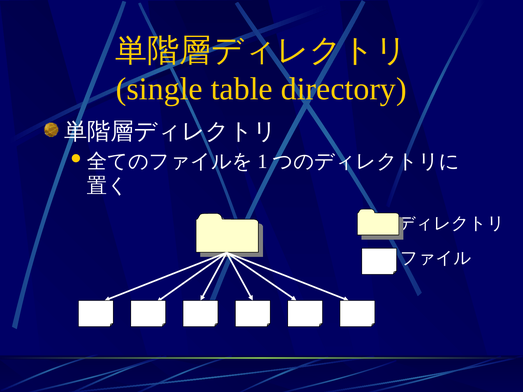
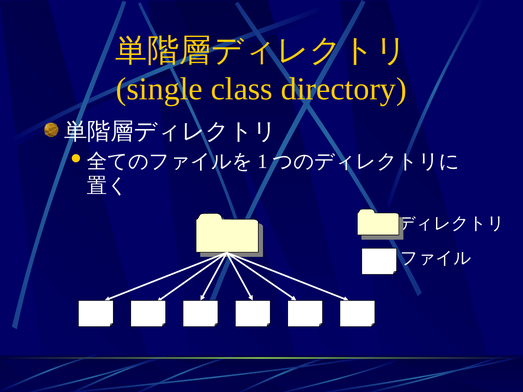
table: table -> class (242, 89)
